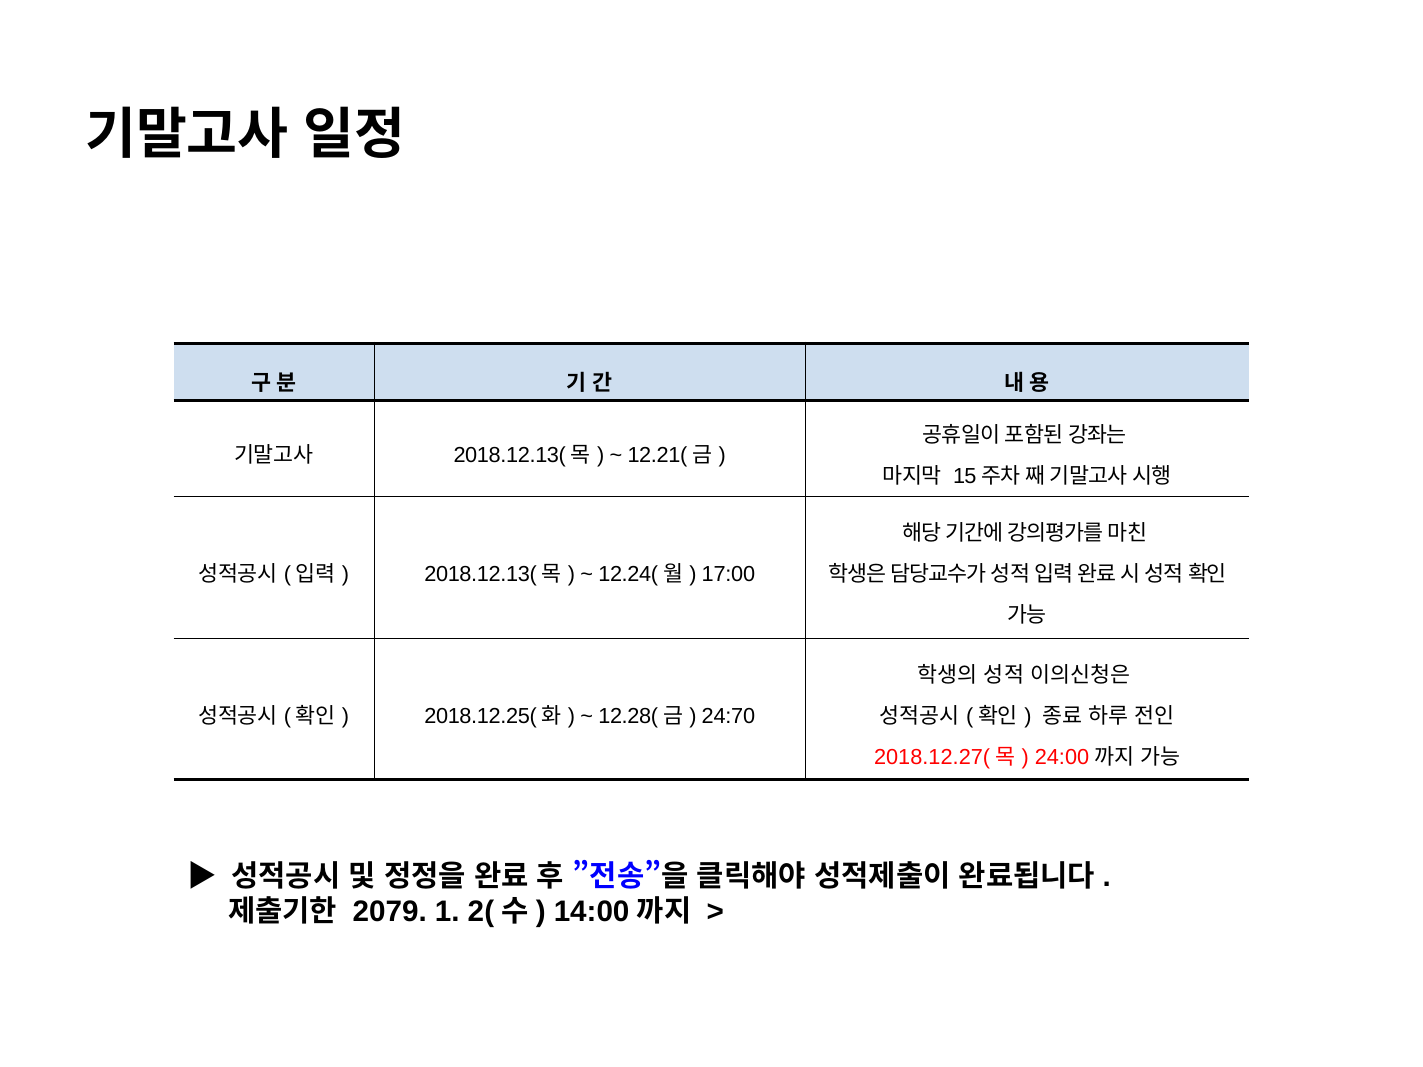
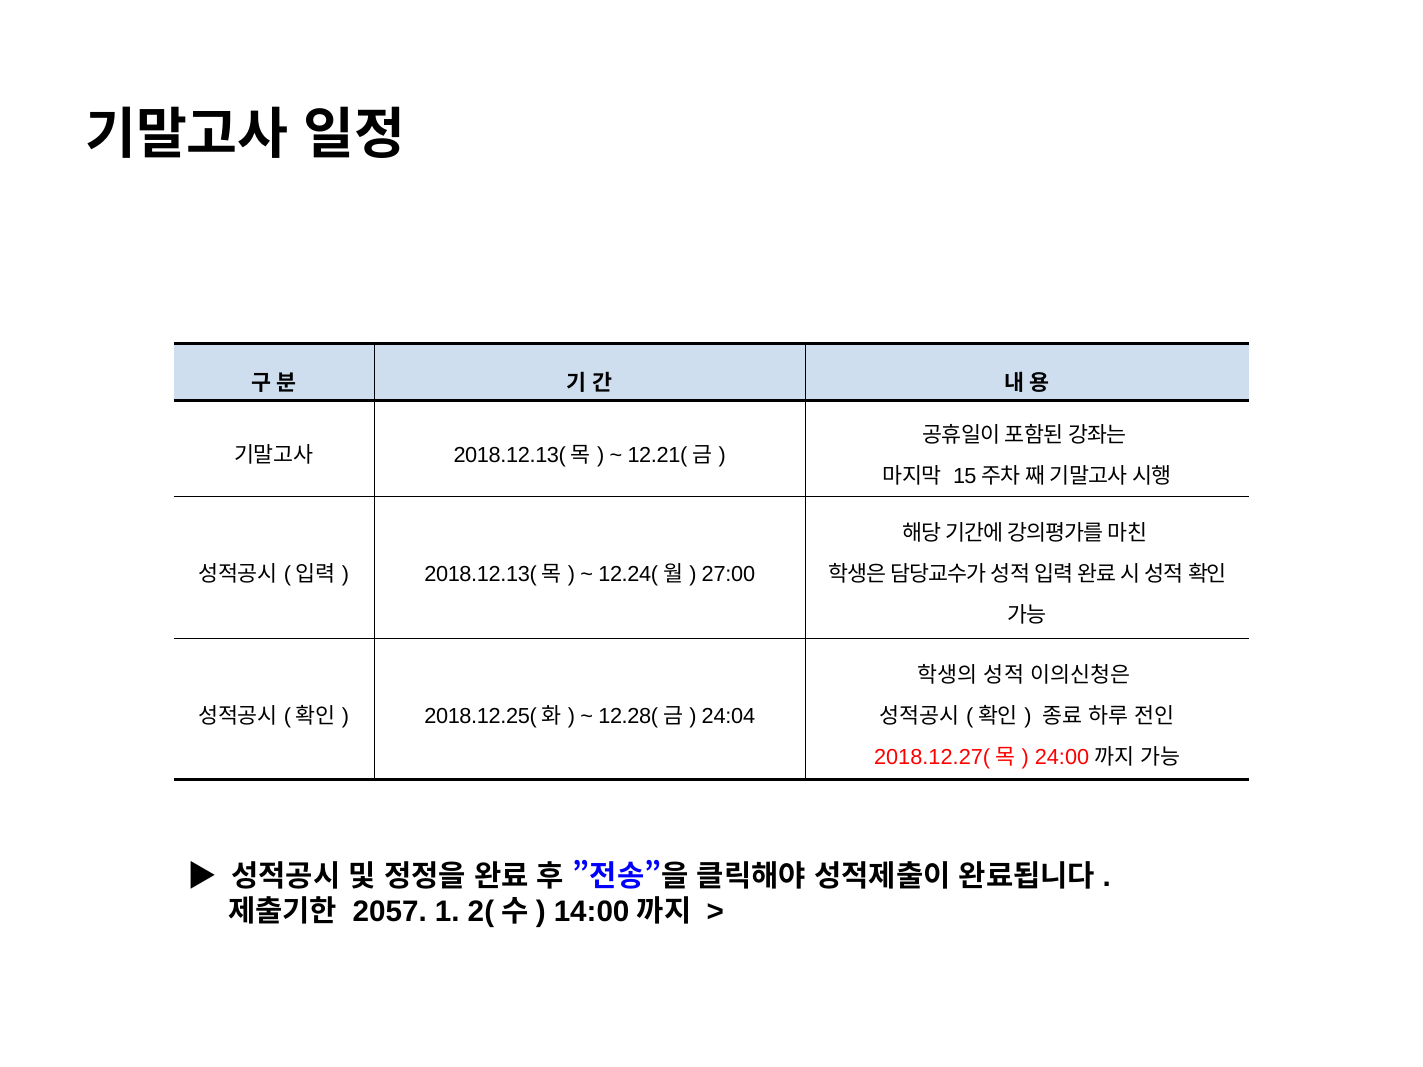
17:00: 17:00 -> 27:00 (728, 574)
24:70: 24:70 -> 24:04 (728, 716)
2079: 2079 -> 2057 (390, 912)
